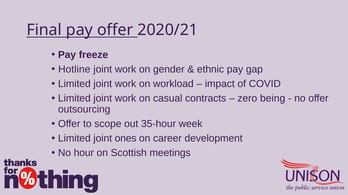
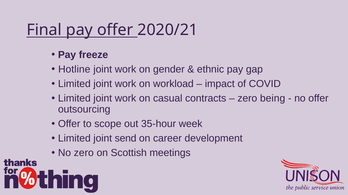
ones: ones -> send (126, 139)
No hour: hour -> zero (84, 153)
